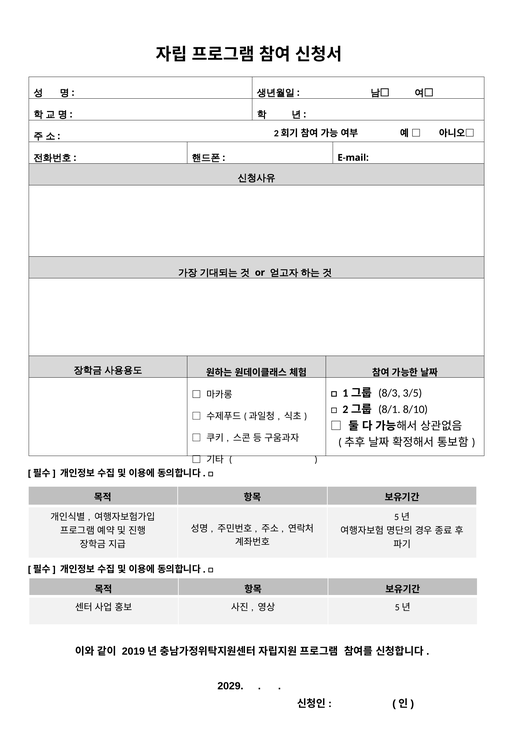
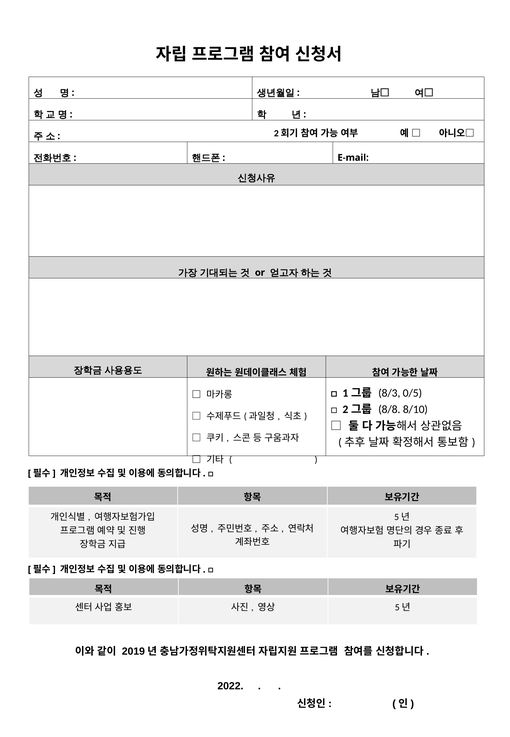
3/5: 3/5 -> 0/5 (412, 393)
8/1: 8/1 -> 8/8 (389, 409)
2029: 2029 -> 2022 (230, 686)
